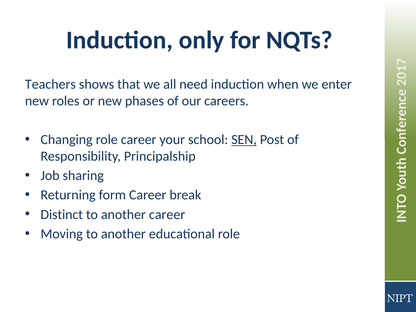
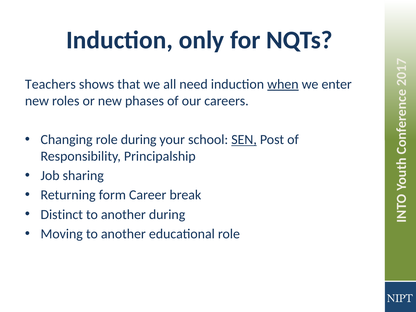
when underline: none -> present (283, 84)
role career: career -> during (139, 140)
another career: career -> during (167, 214)
